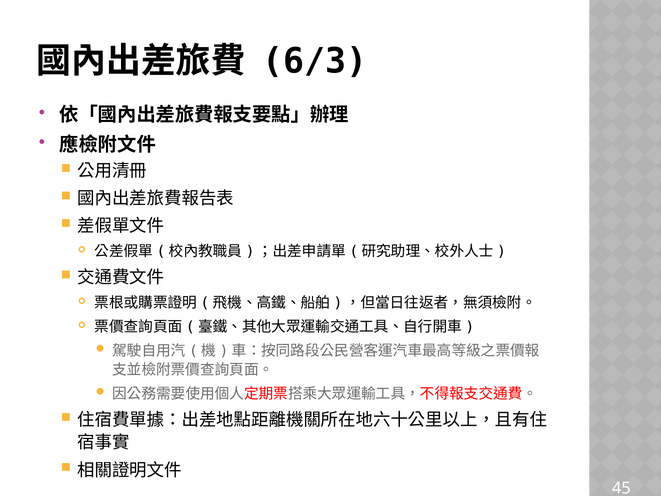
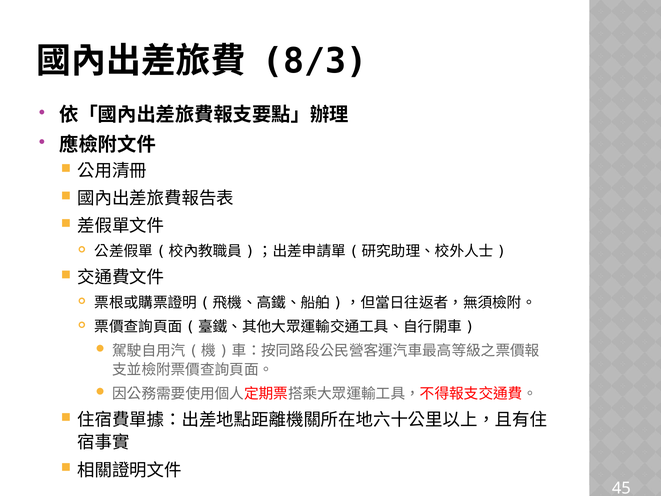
6/3: 6/3 -> 8/3 (315, 61)
